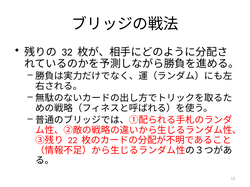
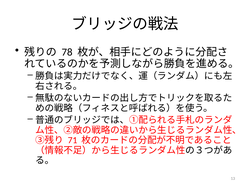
32: 32 -> 78 (67, 52)
22: 22 -> 71 (73, 141)
